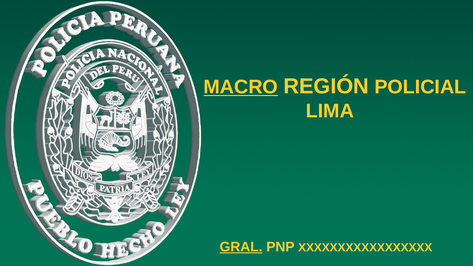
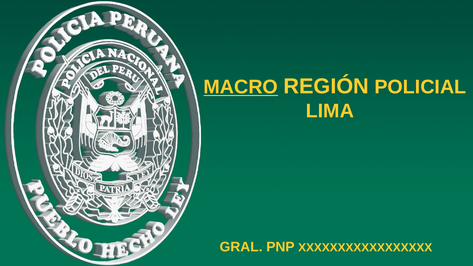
GRAL underline: present -> none (241, 247)
